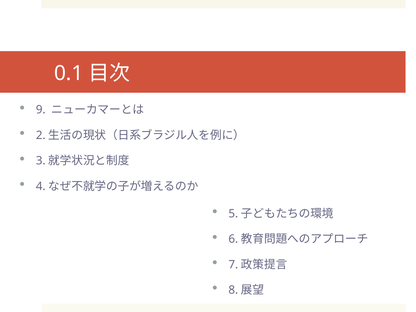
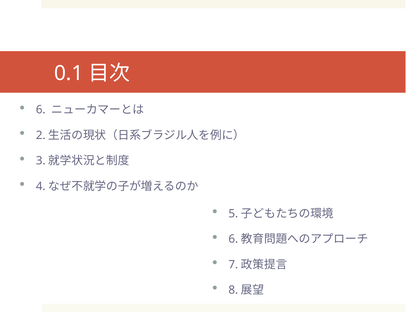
9: 9 -> 6 (41, 110)
